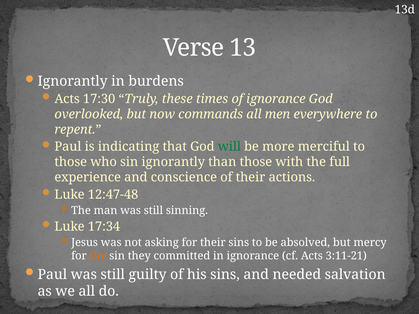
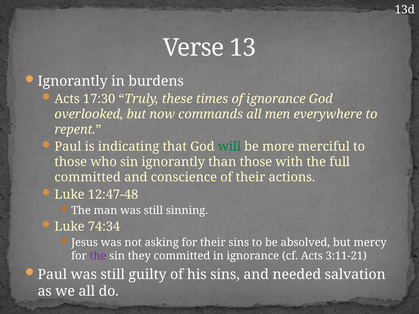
experience: experience -> committed (88, 178)
17:34: 17:34 -> 74:34 (104, 227)
the colour: orange -> purple (98, 256)
